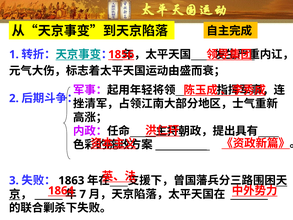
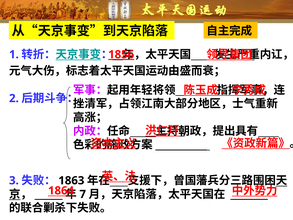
1856 underline: none -> present (121, 54)
